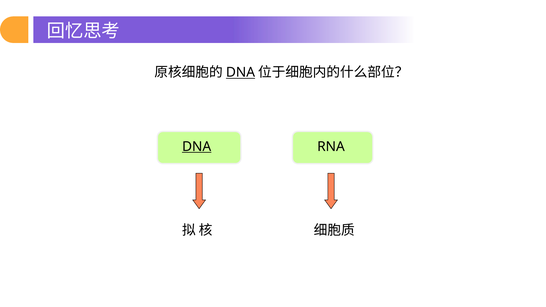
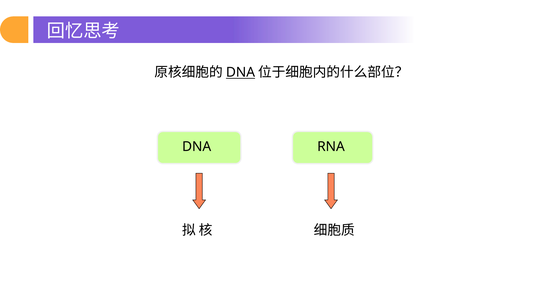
DNA underline: present -> none (197, 147)
